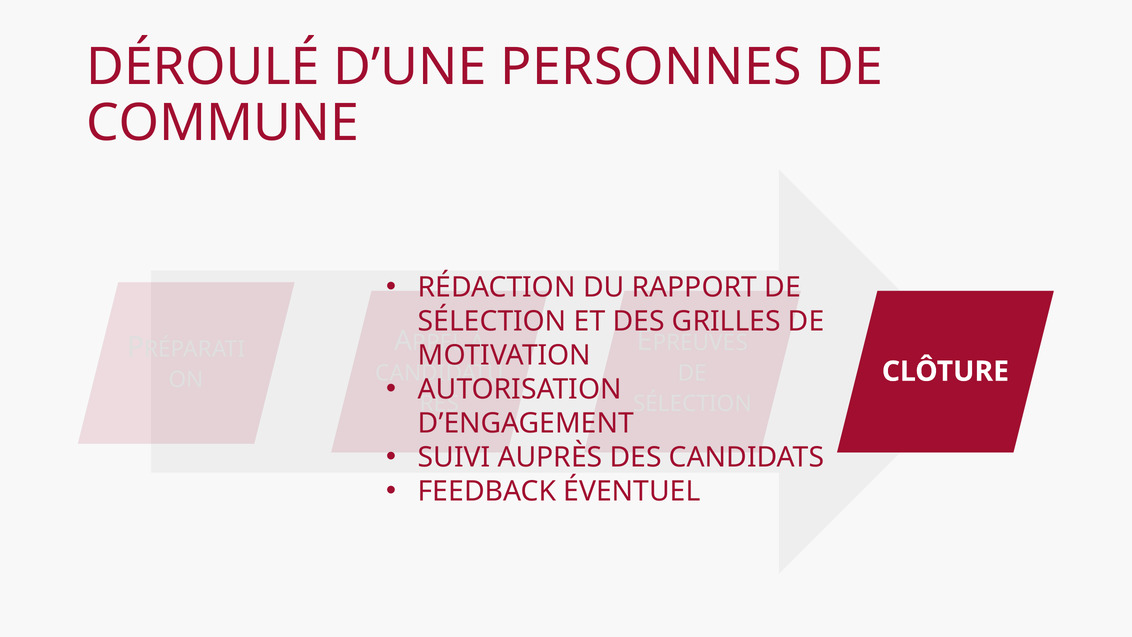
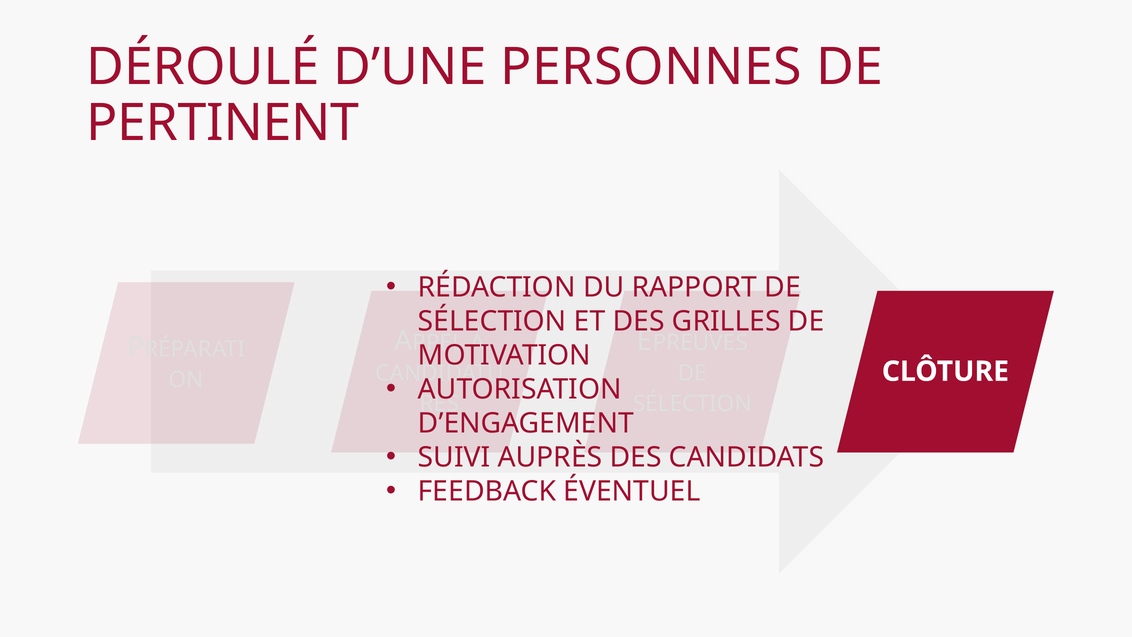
COMMUNE: COMMUNE -> PERTINENT (223, 123)
